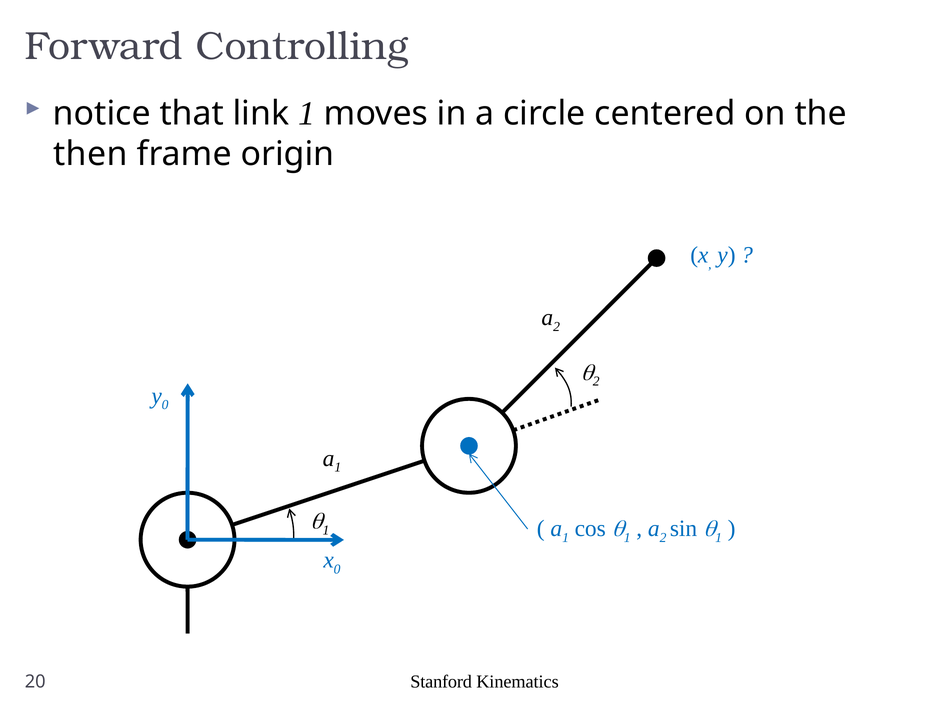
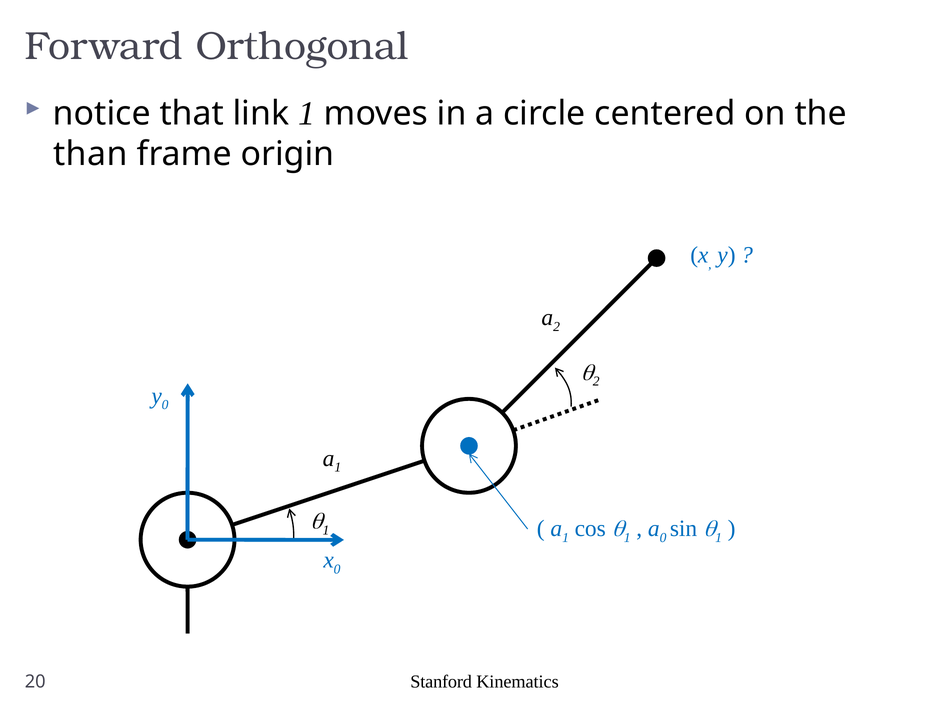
Controlling: Controlling -> Orthogonal (302, 46)
then: then -> than (90, 154)
2: 2 -> 0 (663, 537)
